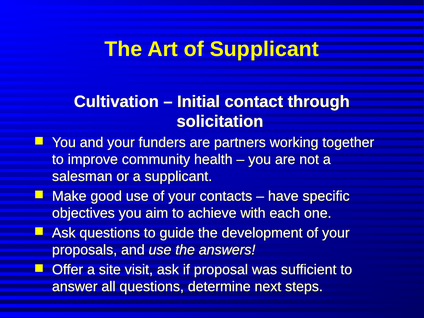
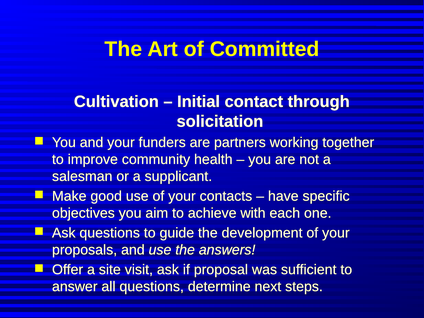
of Supplicant: Supplicant -> Committed (264, 49)
